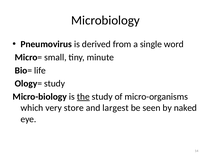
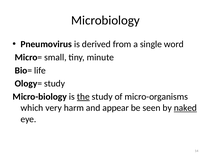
store: store -> harm (74, 108)
largest: largest -> appear (116, 108)
naked underline: none -> present (185, 108)
